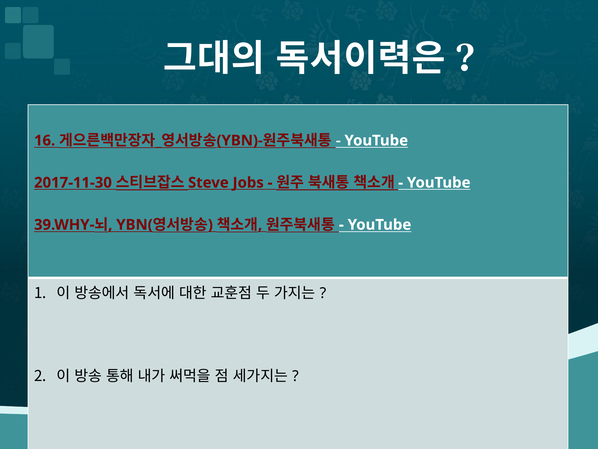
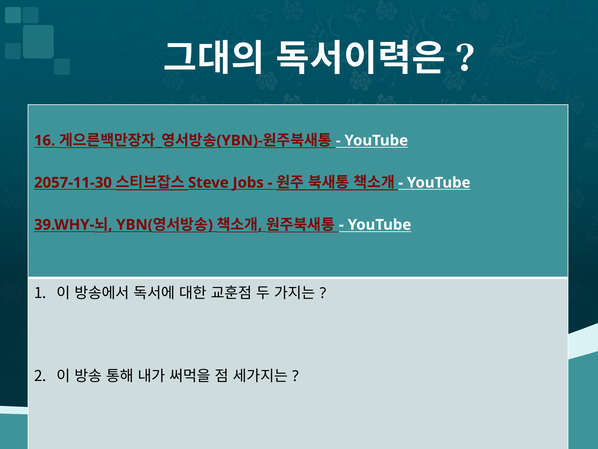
2017-11-30: 2017-11-30 -> 2057-11-30 (73, 182)
